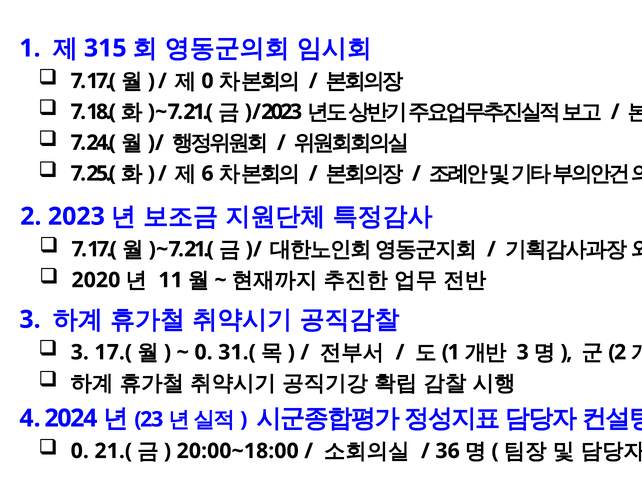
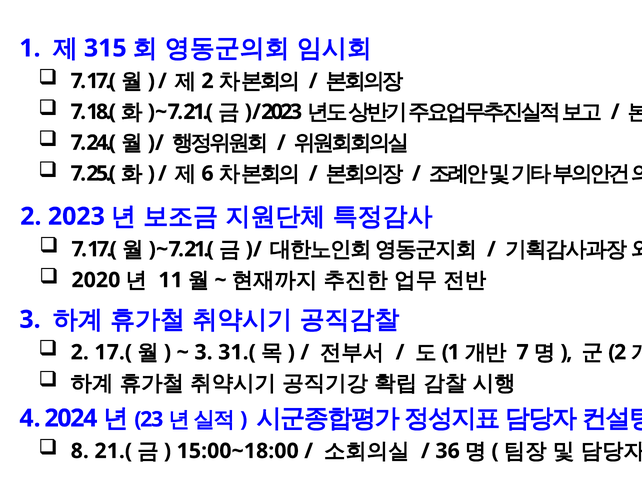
0: 0 -> 2 (207, 81)
3: 3 -> 2 (80, 352)
0: 0 -> 3 (204, 352)
3: 3 -> 7 (523, 352)
0: 0 -> 8 (80, 451)
20:00~18:00: 20:00~18:00 -> 15:00~18:00 (238, 451)
